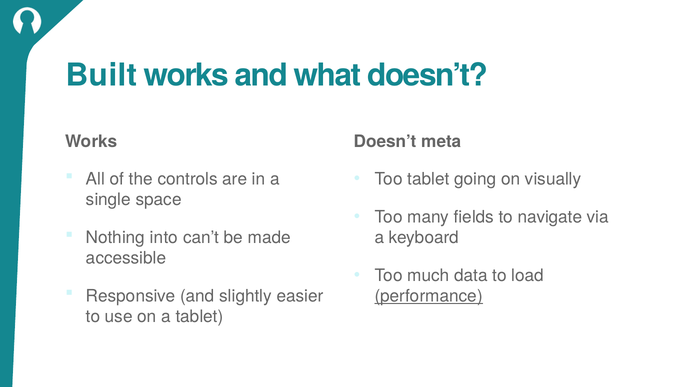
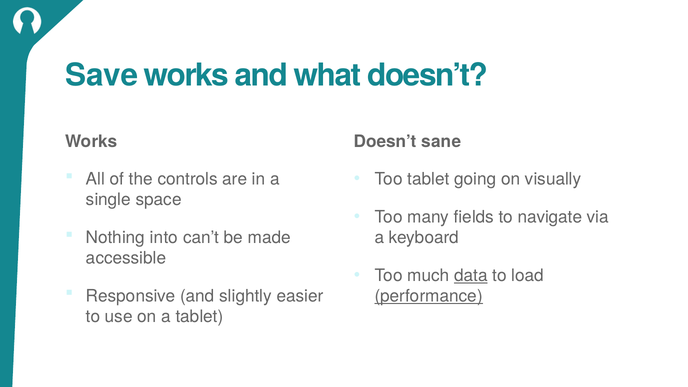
Built: Built -> Save (102, 76)
meta: meta -> sane (441, 141)
data underline: none -> present (471, 275)
